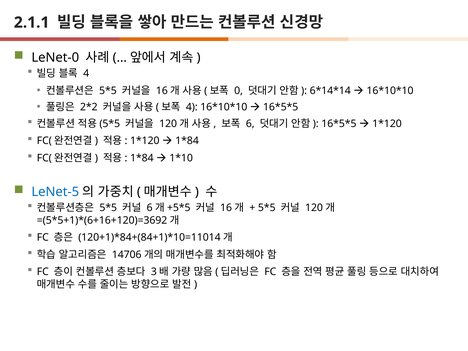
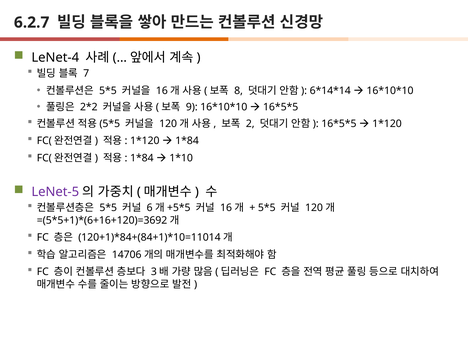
2.1.1: 2.1.1 -> 6.2.7 (32, 22)
LeNet-0: LeNet-0 -> LeNet-4 (55, 58)
4: 4 -> 7 (86, 73)
0: 0 -> 8 (239, 91)
4: 4 -> 9 (192, 107)
6: 6 -> 2 (250, 124)
LeNet-5 colour: blue -> purple (55, 192)
